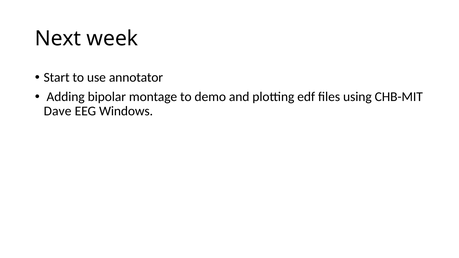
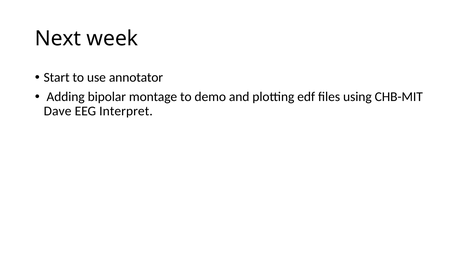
Windows: Windows -> Interpret (126, 111)
